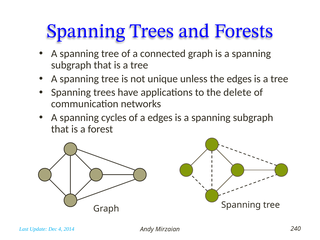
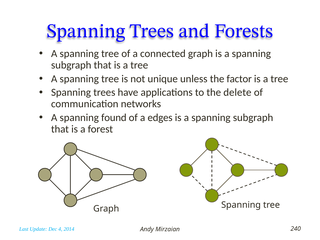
the edges: edges -> factor (239, 79)
cycles: cycles -> found (114, 118)
